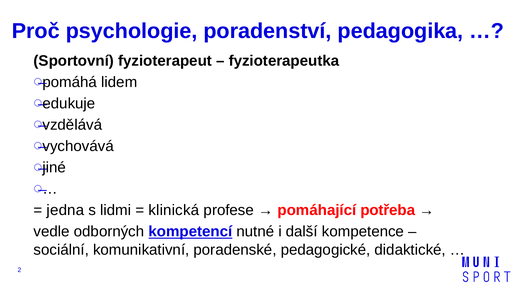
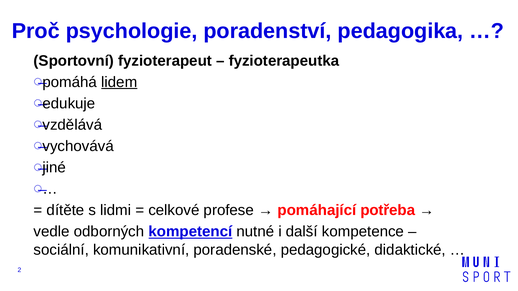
lidem underline: none -> present (119, 82)
jedna: jedna -> dítěte (65, 211)
klinická: klinická -> celkové (174, 211)
